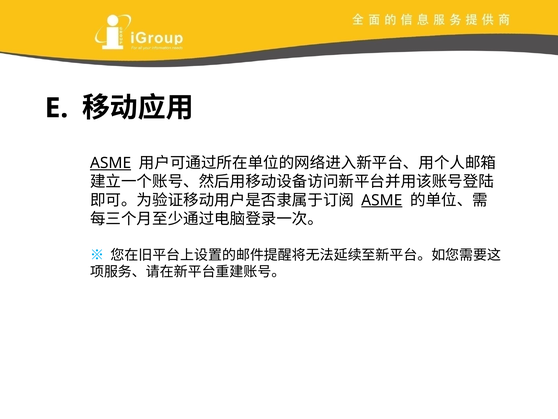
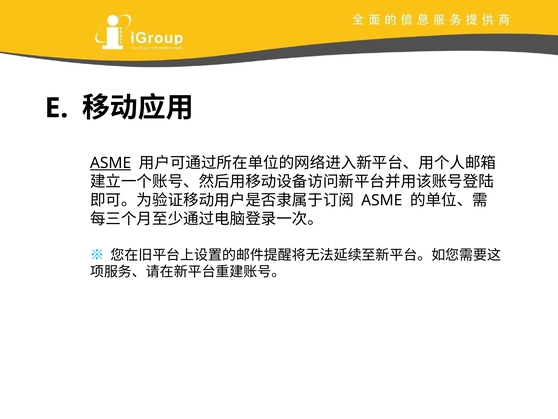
ASME underline: present -> none (382, 200)
